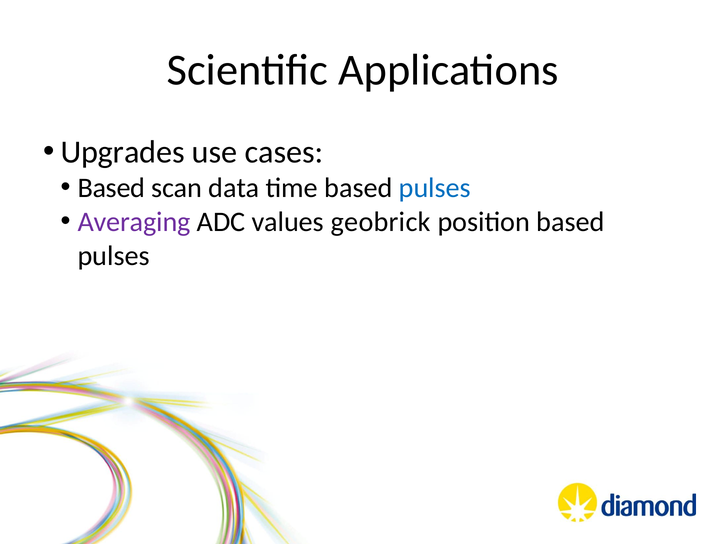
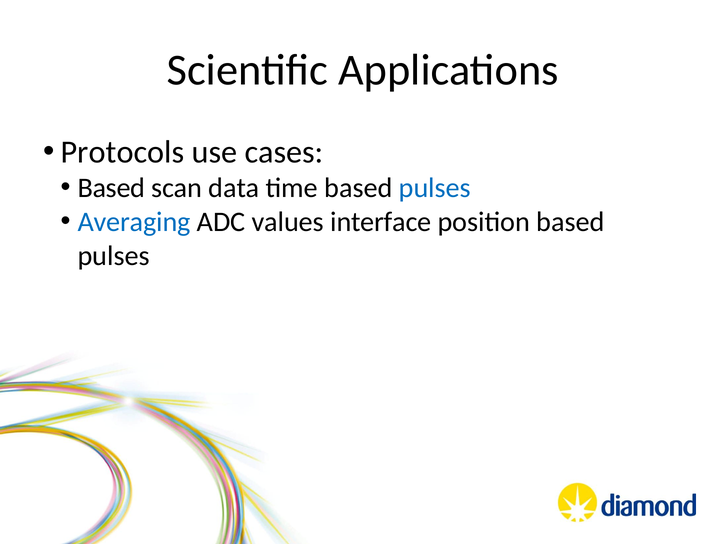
Upgrades: Upgrades -> Protocols (123, 152)
Averaging colour: purple -> blue (134, 222)
geobrick: geobrick -> interface (381, 222)
